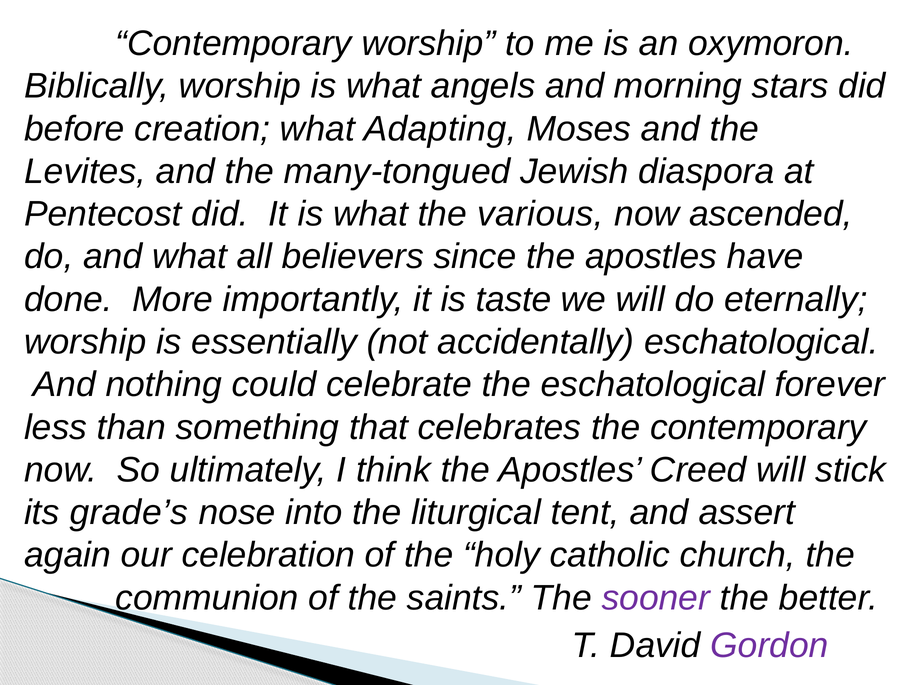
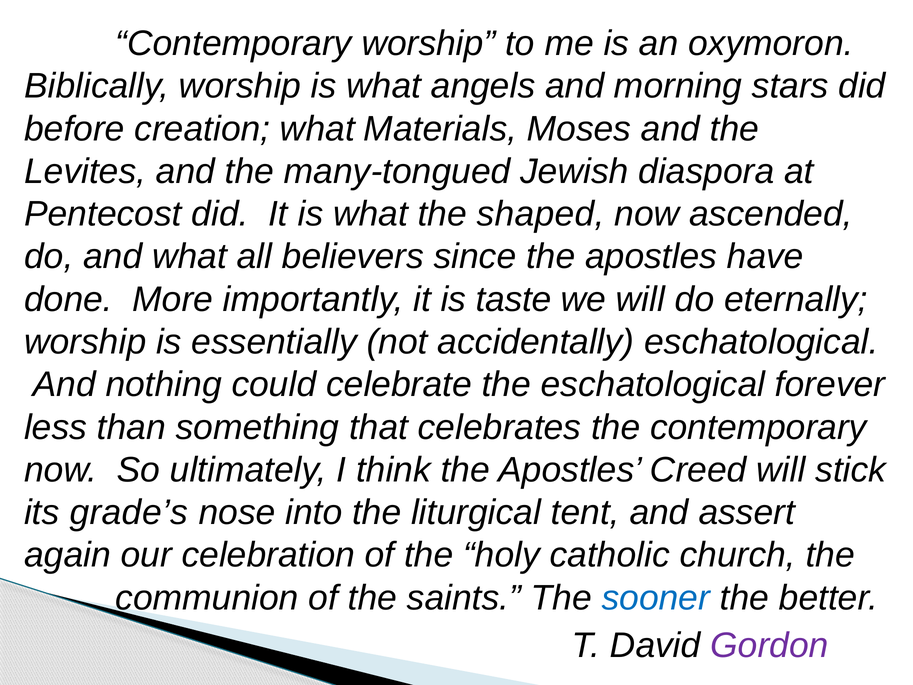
Adapting: Adapting -> Materials (440, 129)
various: various -> shaped (541, 214)
sooner colour: purple -> blue (656, 598)
